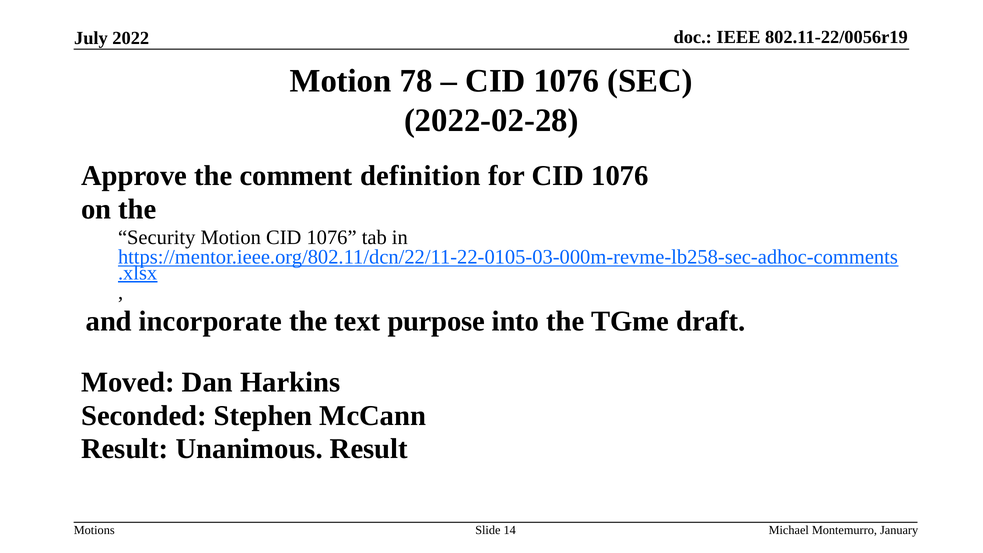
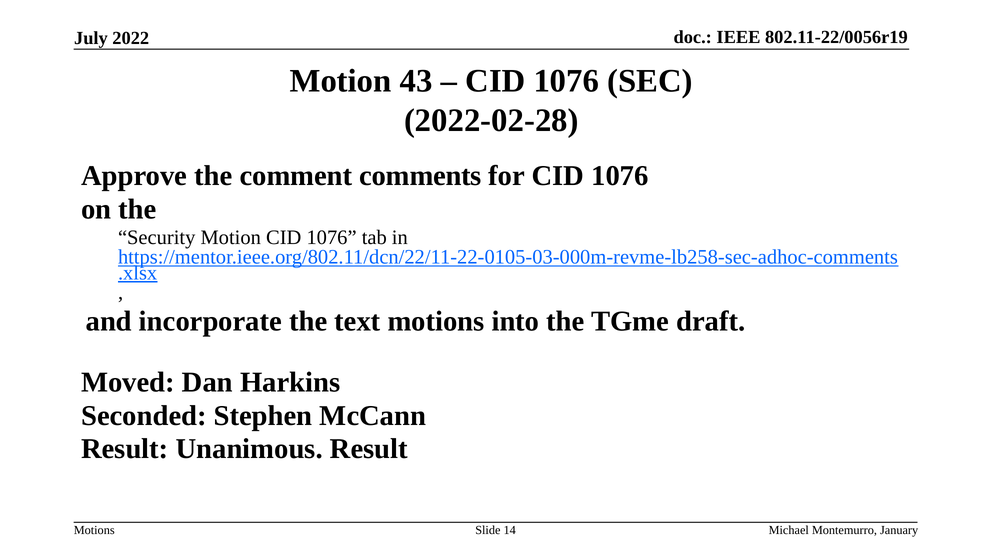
78: 78 -> 43 (416, 81)
definition: definition -> comments (421, 176)
text purpose: purpose -> motions (436, 321)
